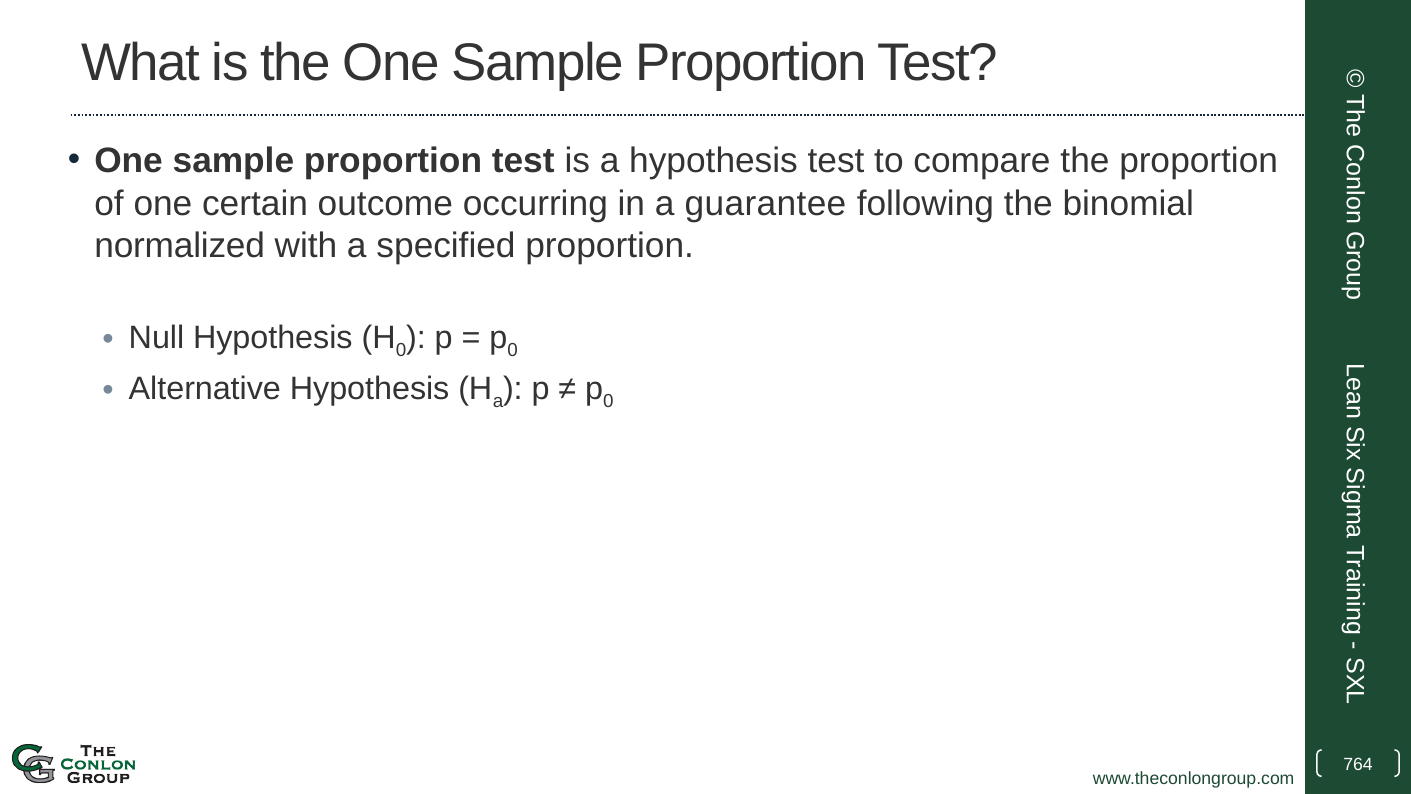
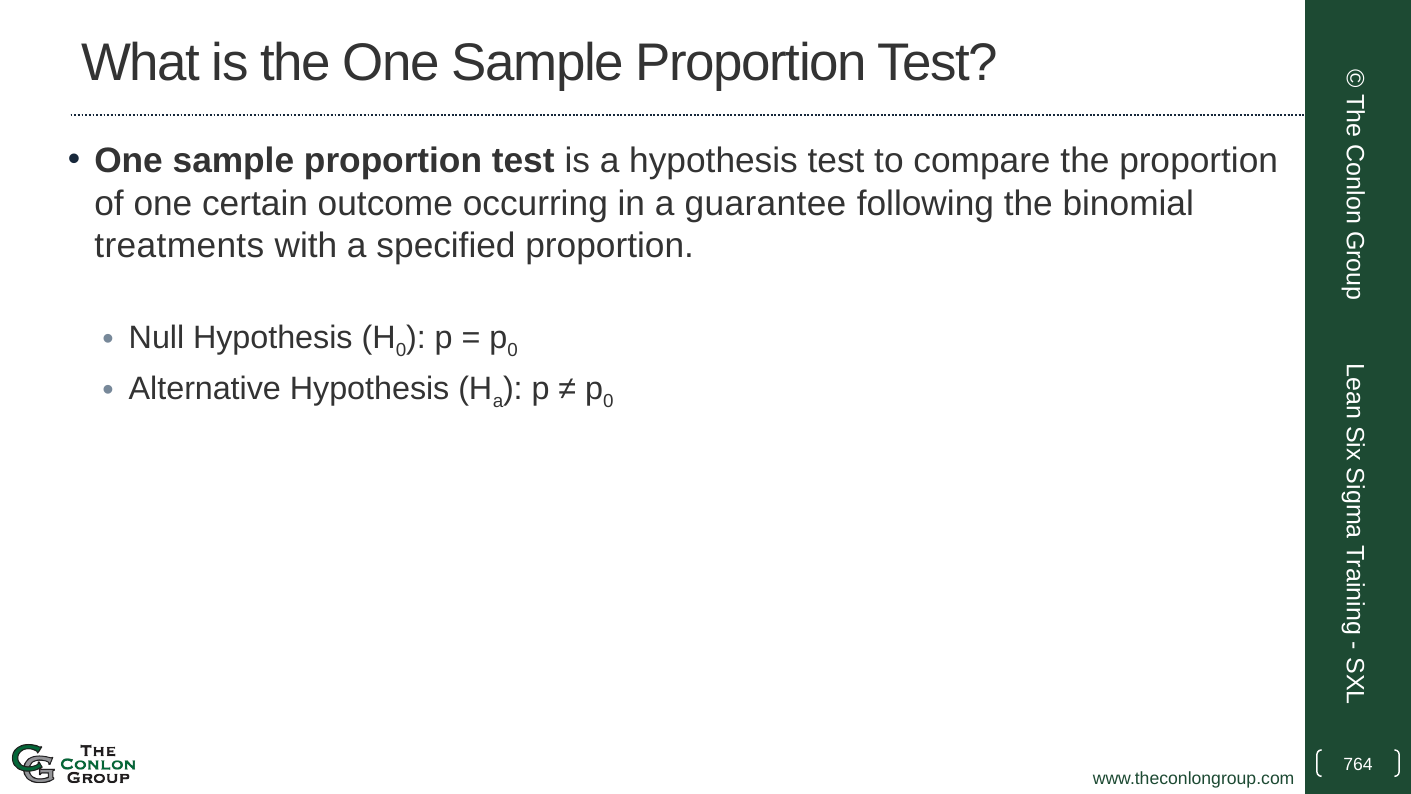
normalized: normalized -> treatments (179, 246)
